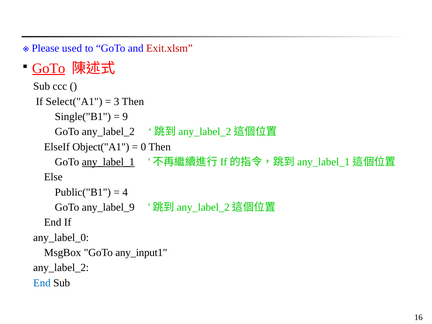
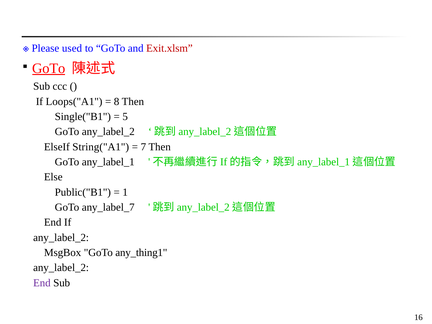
Select("A1: Select("A1 -> Loops("A1 (74, 101)
3: 3 -> 8 (117, 101)
9: 9 -> 5 (125, 117)
Object("A1: Object("A1 -> String("A1 (101, 147)
0: 0 -> 7 (143, 147)
any_label_1 underline: present -> none (108, 162)
4: 4 -> 1 (125, 192)
any_label_9: any_label_9 -> any_label_7 (108, 207)
any_label_0: any_label_0 -> any_label_2 (61, 238)
any_input1: any_input1 -> any_thing1 (141, 253)
End colour: blue -> purple (42, 283)
